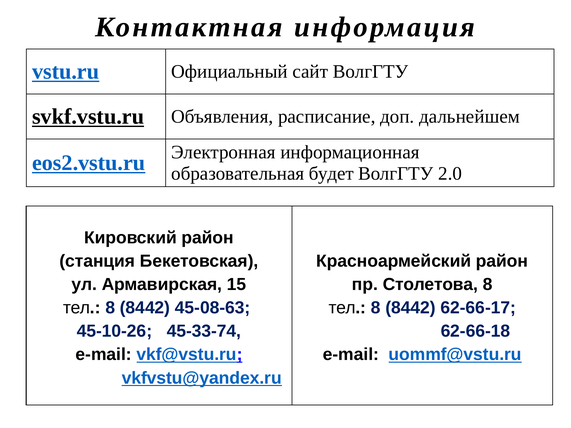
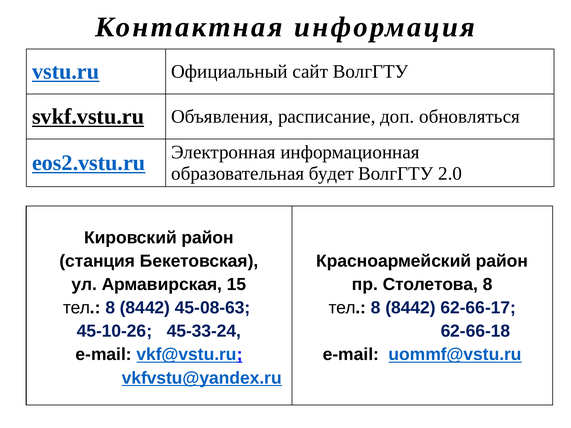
дальнейшем: дальнейшем -> обновляться (470, 117)
45-33-74: 45-33-74 -> 45-33-24 (204, 331)
